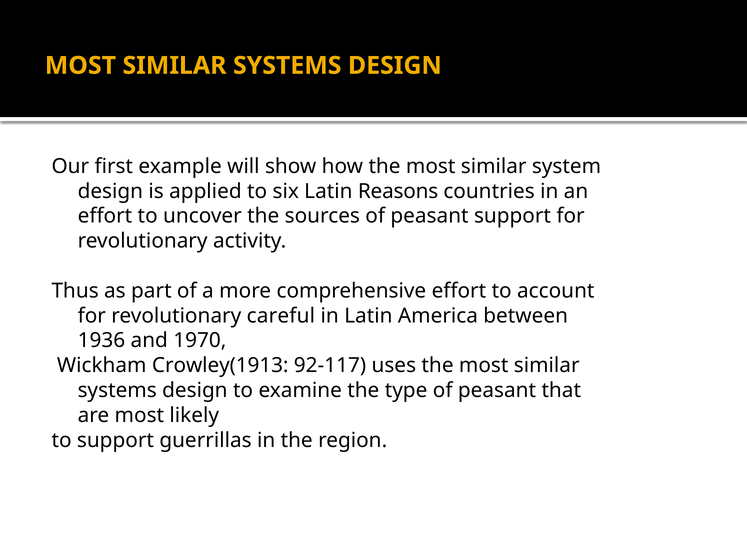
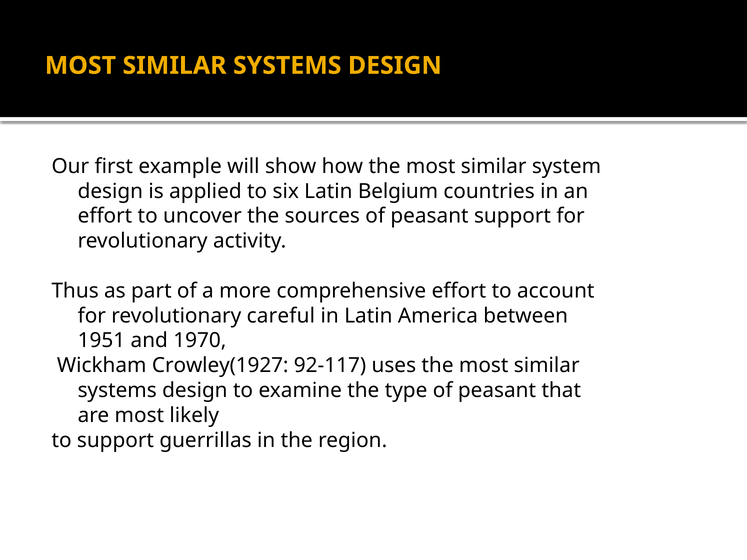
Reasons: Reasons -> Belgium (398, 191)
1936: 1936 -> 1951 (101, 341)
Crowley(1913: Crowley(1913 -> Crowley(1927 (220, 366)
